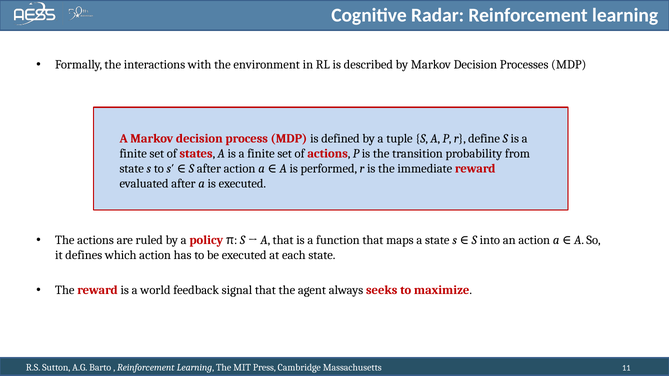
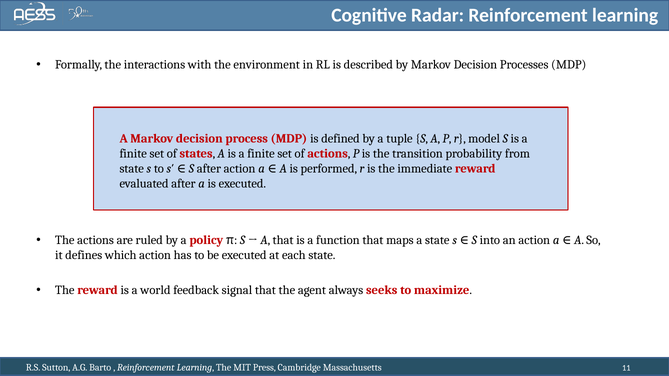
define: define -> model (484, 139)
